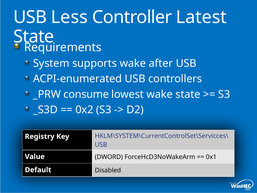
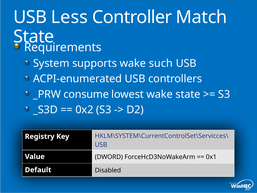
Latest: Latest -> Match (201, 17)
after: after -> such (161, 63)
